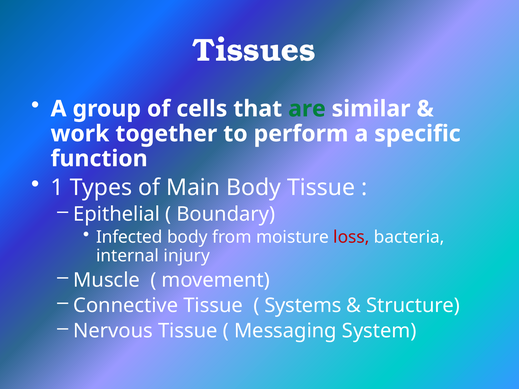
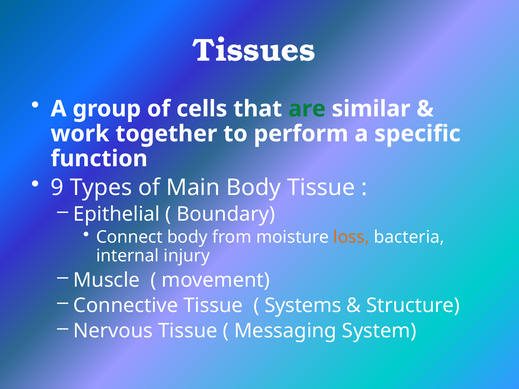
1: 1 -> 9 (57, 188)
Infected: Infected -> Connect (129, 237)
loss colour: red -> orange (351, 237)
